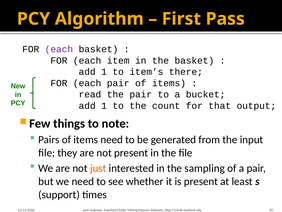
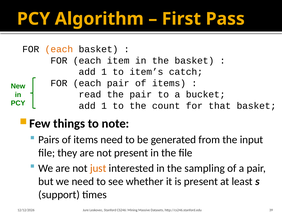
each colour: purple -> orange (59, 49)
there: there -> catch (186, 72)
that output: output -> basket (256, 105)
